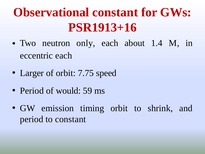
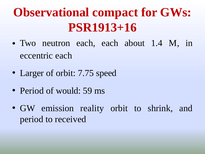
Observational constant: constant -> compact (115, 12)
neutron only: only -> each (86, 43)
timing: timing -> reality (92, 108)
to constant: constant -> received (71, 119)
